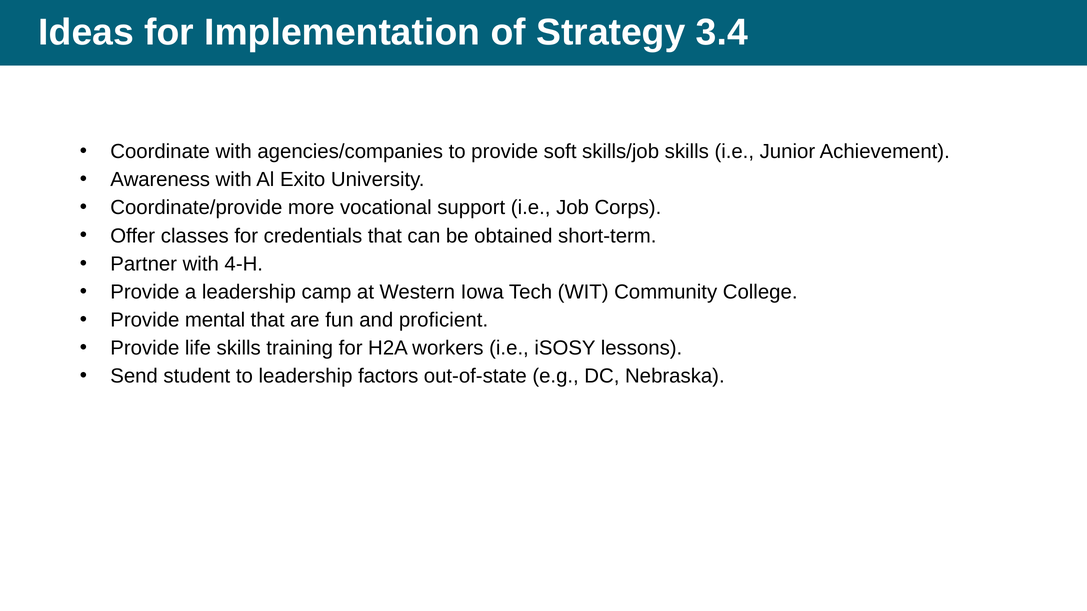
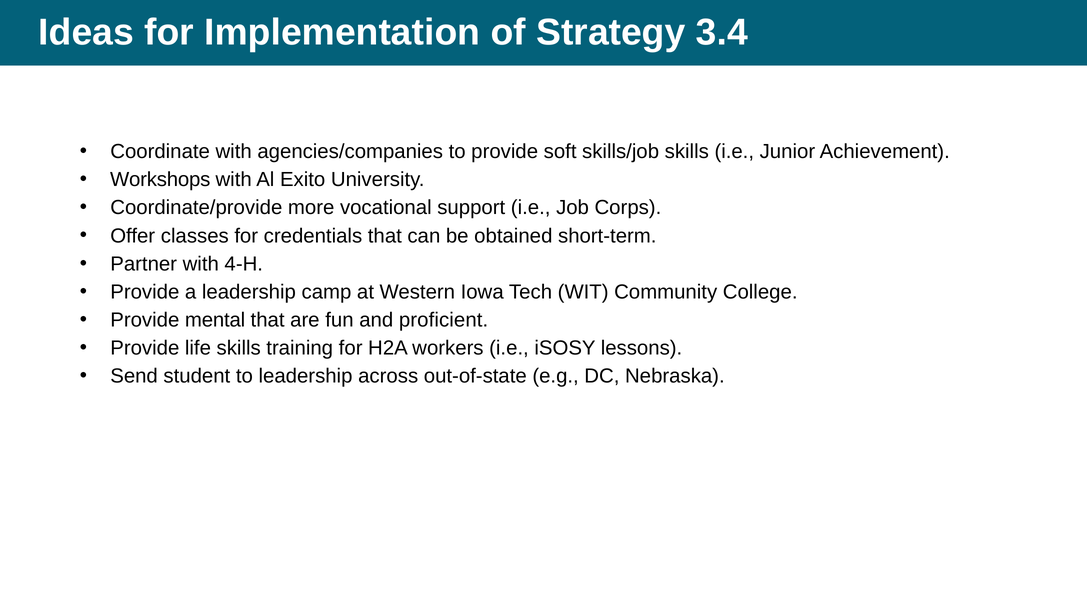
Awareness: Awareness -> Workshops (160, 180)
factors: factors -> across (388, 377)
